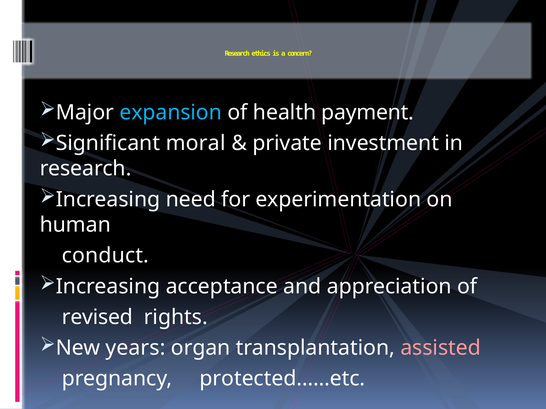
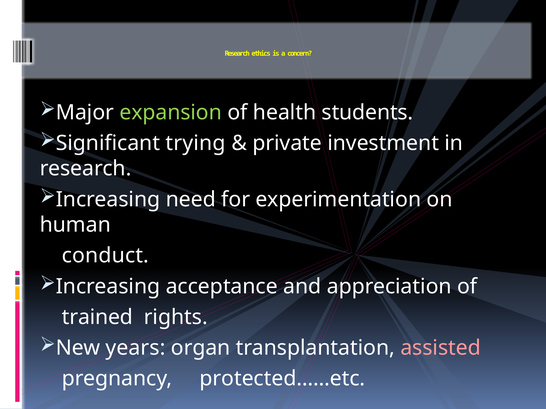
expansion colour: light blue -> light green (171, 113)
payment: payment -> students (367, 113)
moral: moral -> trying (196, 143)
revised: revised -> trained (97, 318)
